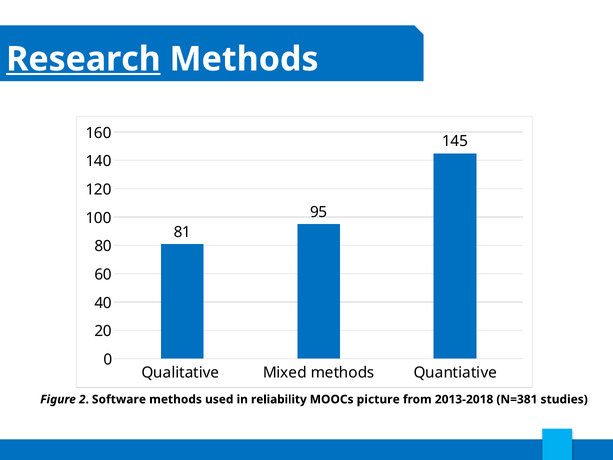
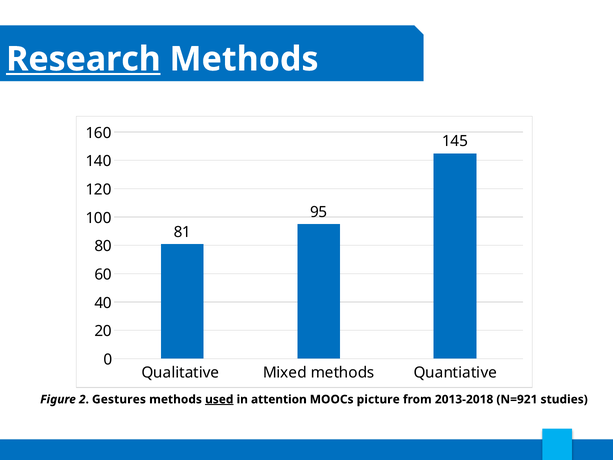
Software: Software -> Gestures (119, 399)
used underline: none -> present (219, 399)
reliability: reliability -> attention (279, 399)
N=381: N=381 -> N=921 (517, 399)
